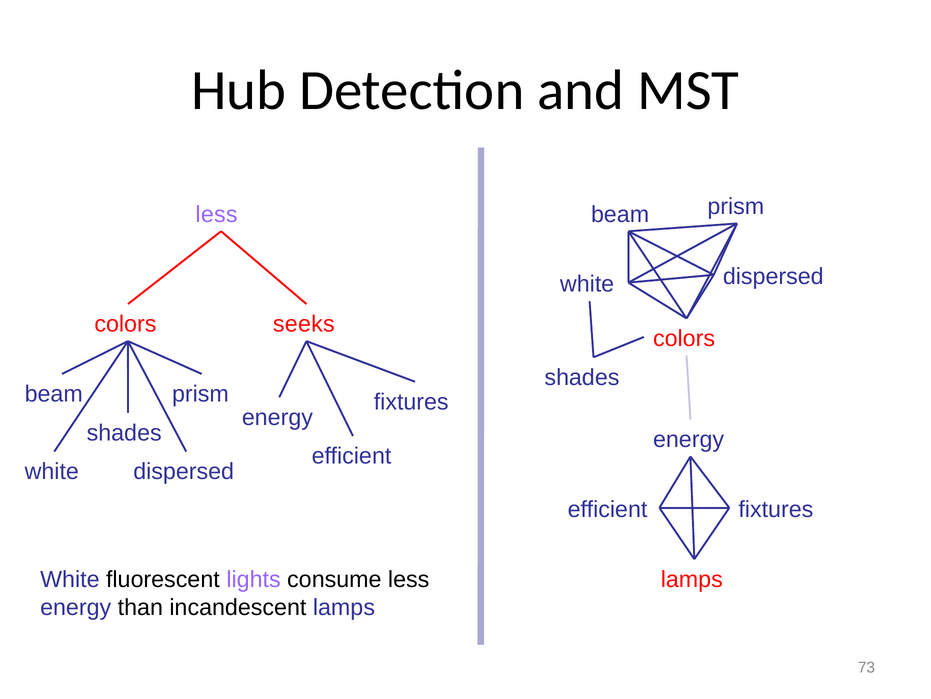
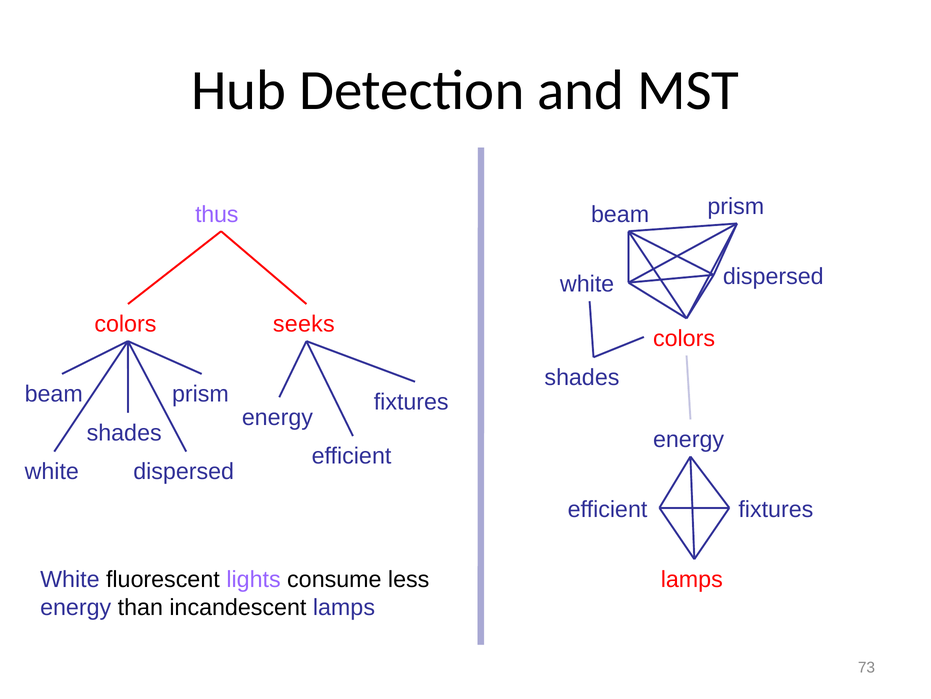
less: less -> thus (217, 214)
